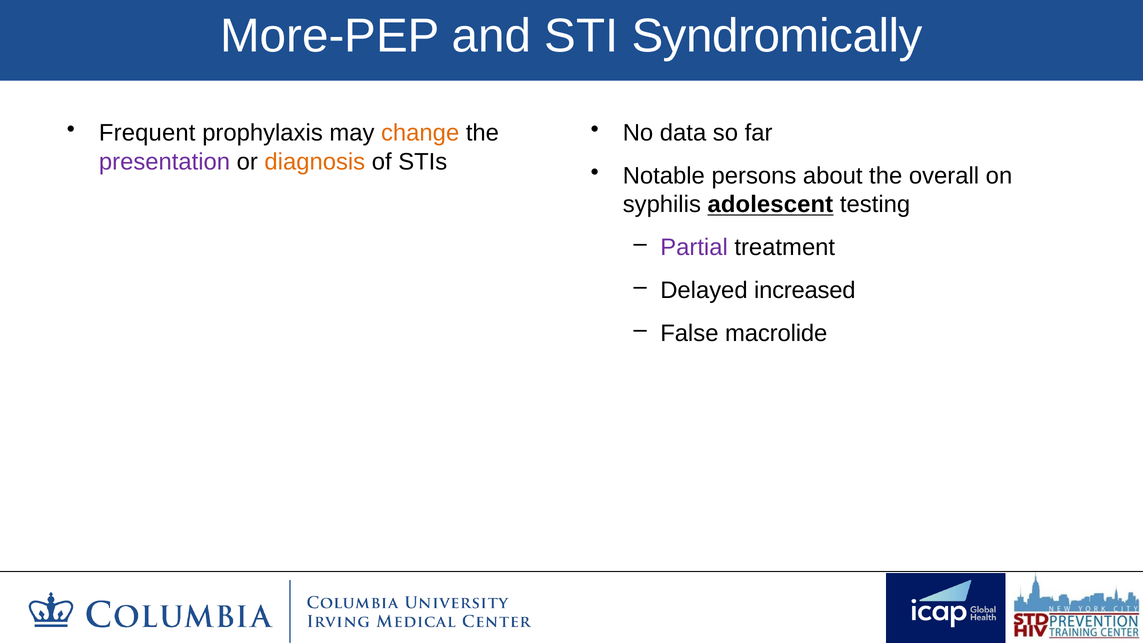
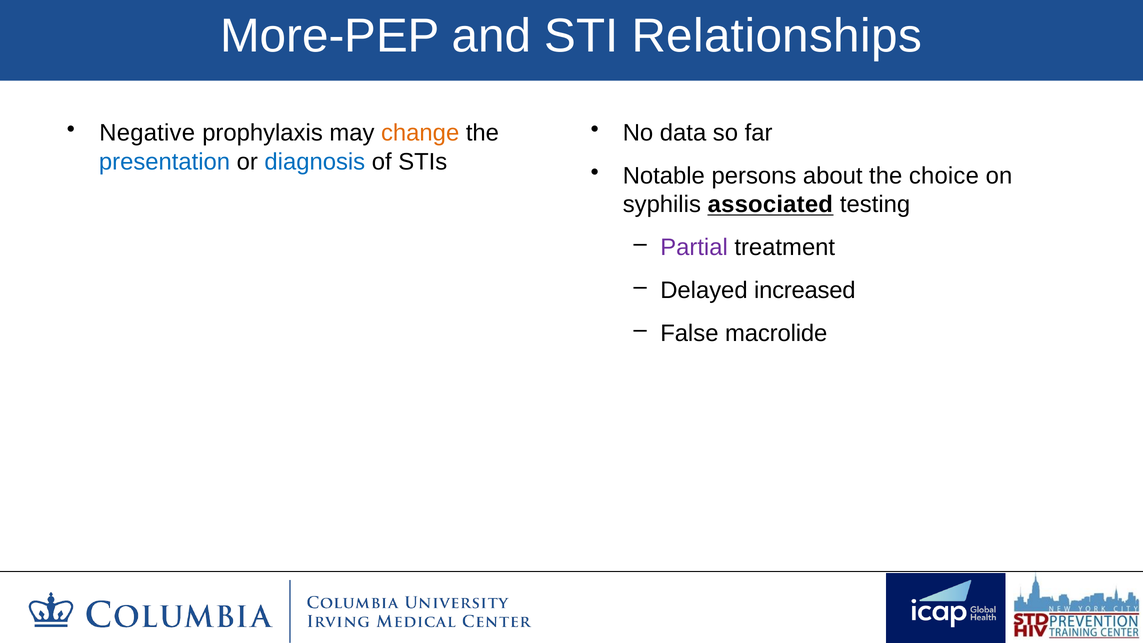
Syndromically: Syndromically -> Relationships (777, 36)
Frequent: Frequent -> Negative (147, 133)
presentation colour: purple -> blue (165, 162)
diagnosis colour: orange -> blue (315, 162)
overall: overall -> choice (944, 176)
adolescent: adolescent -> associated (770, 205)
